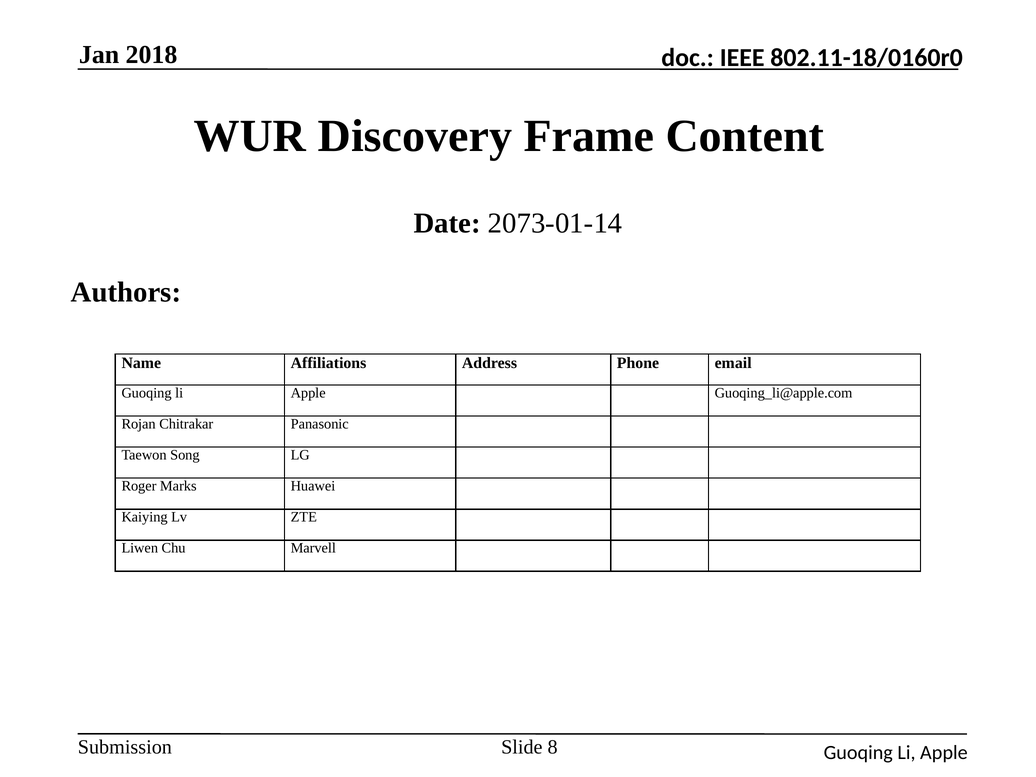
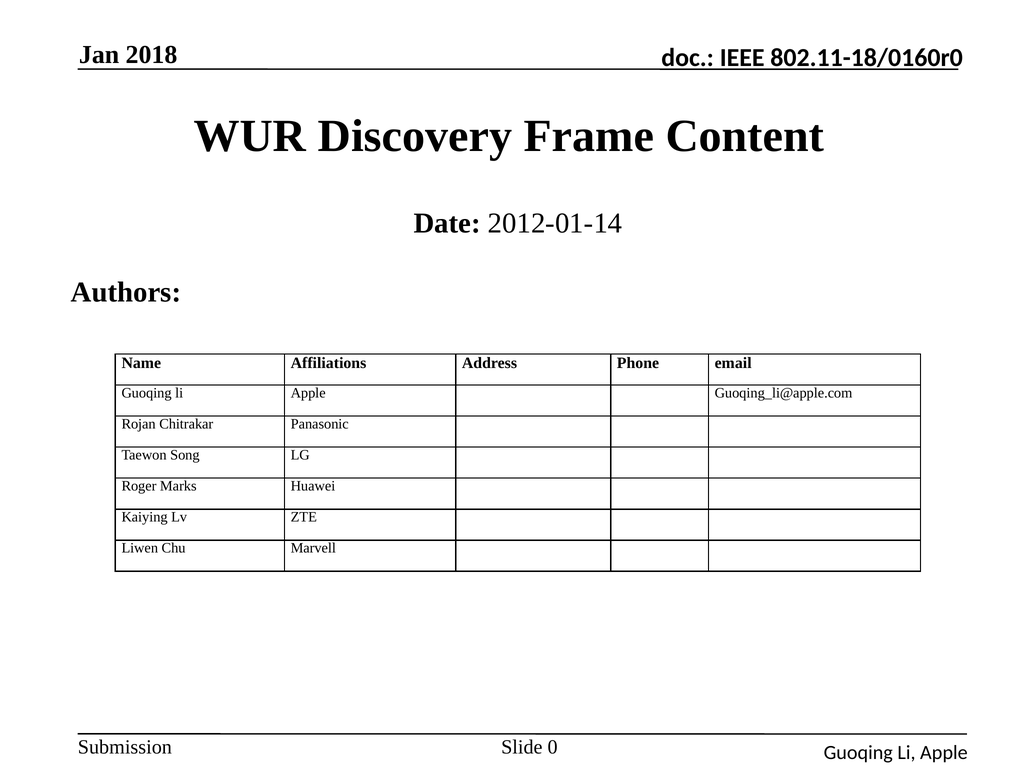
2073-01-14: 2073-01-14 -> 2012-01-14 (555, 223)
8: 8 -> 0 (553, 747)
